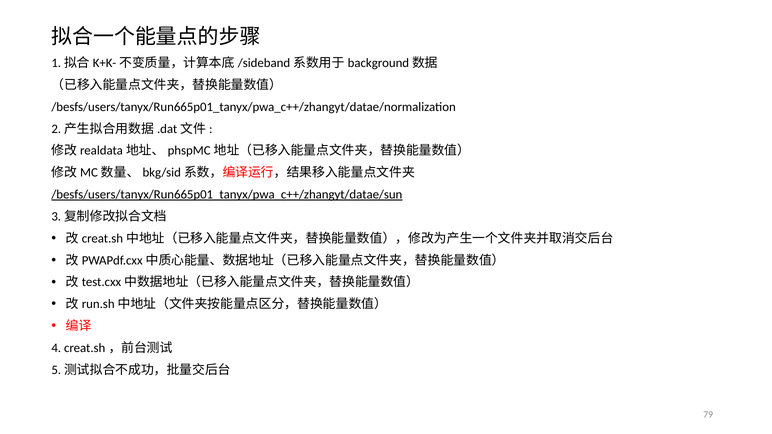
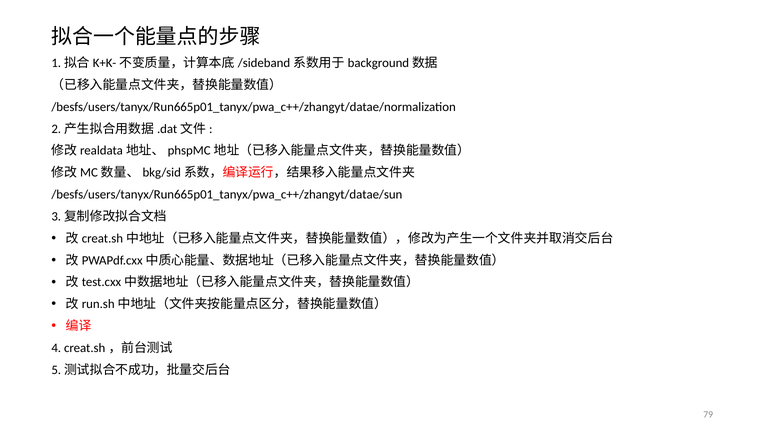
/besfs/users/tanyx/Run665p01_tanyx/pwa_c++/zhangyt/datae/sun underline: present -> none (227, 195)
